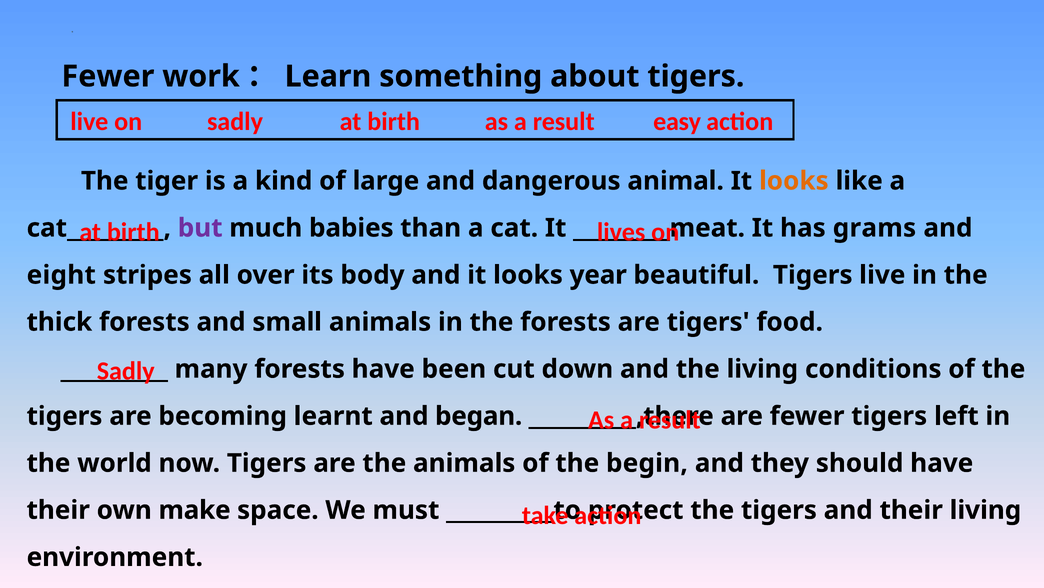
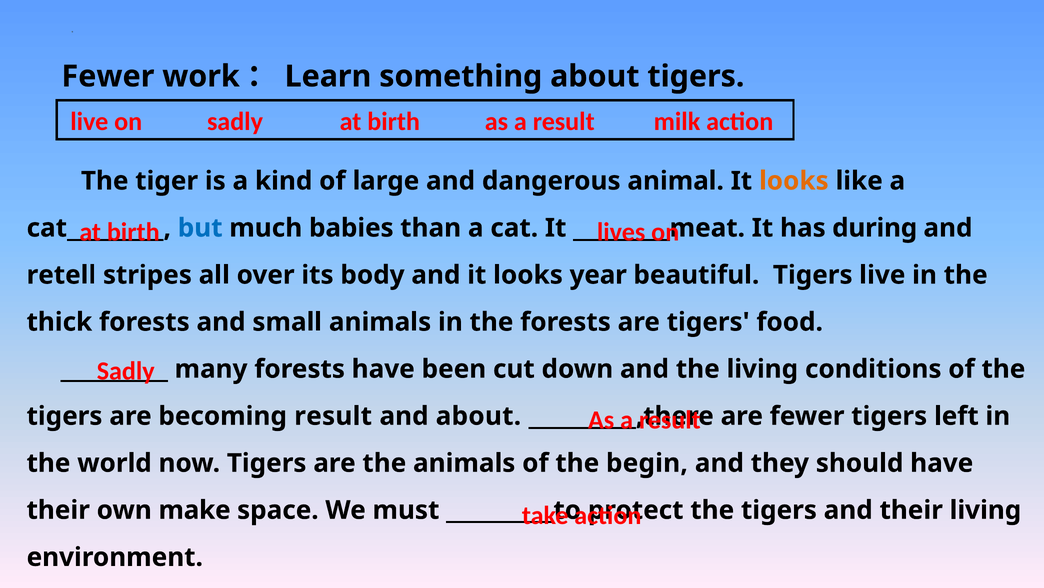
easy: easy -> milk (677, 122)
but colour: purple -> blue (200, 228)
grams: grams -> during (875, 228)
eight: eight -> retell (61, 275)
becoming learnt: learnt -> result (333, 416)
and began: began -> about (478, 416)
